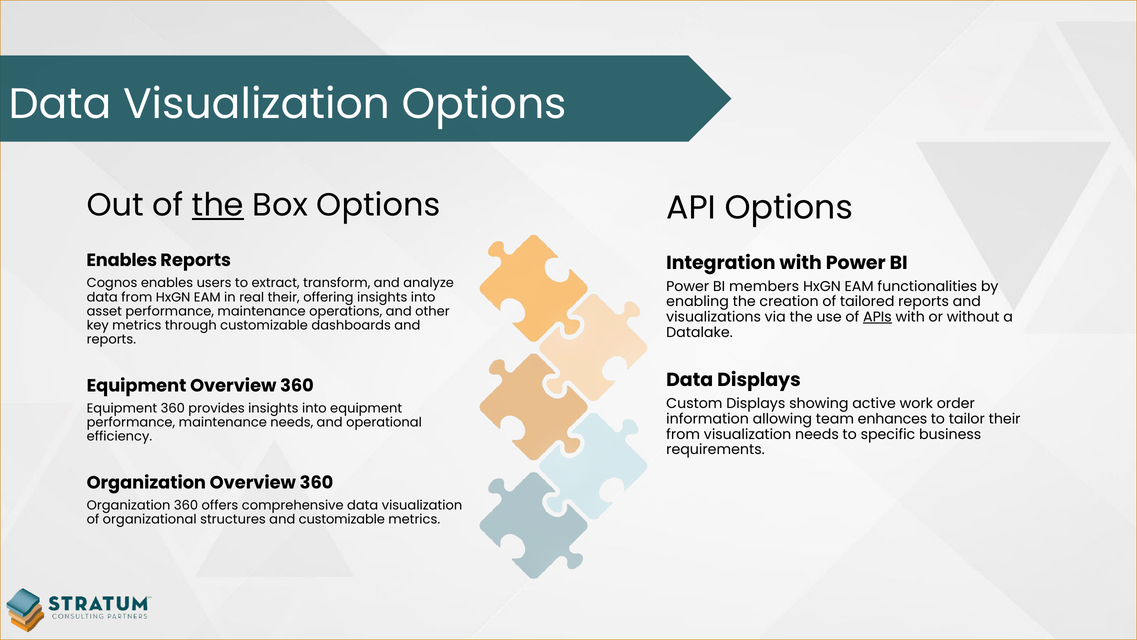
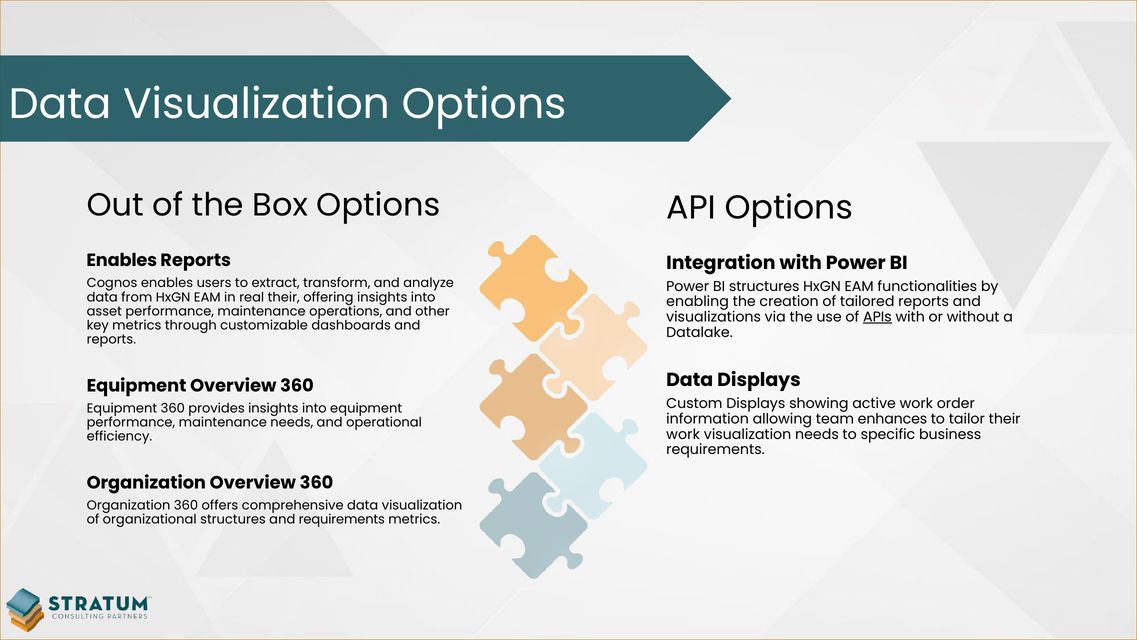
the underline: present -> none (218, 205)
BI members: members -> structures (764, 286)
from: from -> work (683, 434)
and customizable: customizable -> requirements (342, 519)
